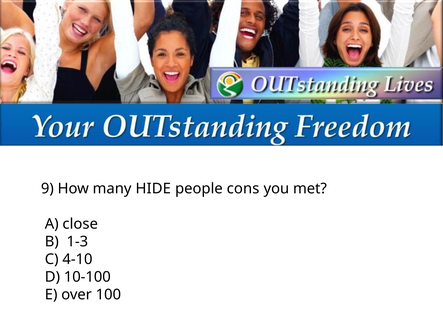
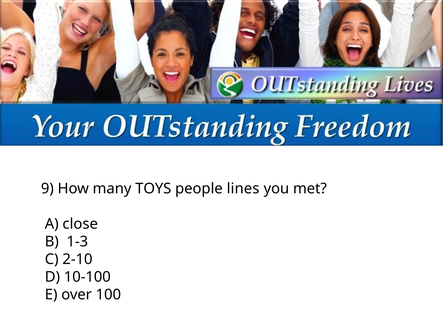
HIDE: HIDE -> TOYS (153, 189)
cons: cons -> lines (243, 189)
4-10: 4-10 -> 2-10 (77, 260)
